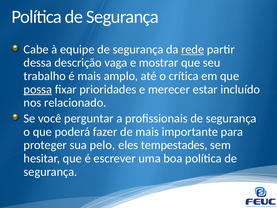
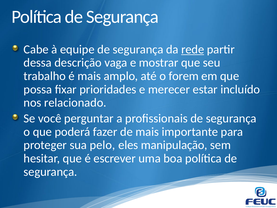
crítica: crítica -> forem (184, 76)
possa underline: present -> none (38, 89)
tempestades: tempestades -> manipulação (174, 145)
